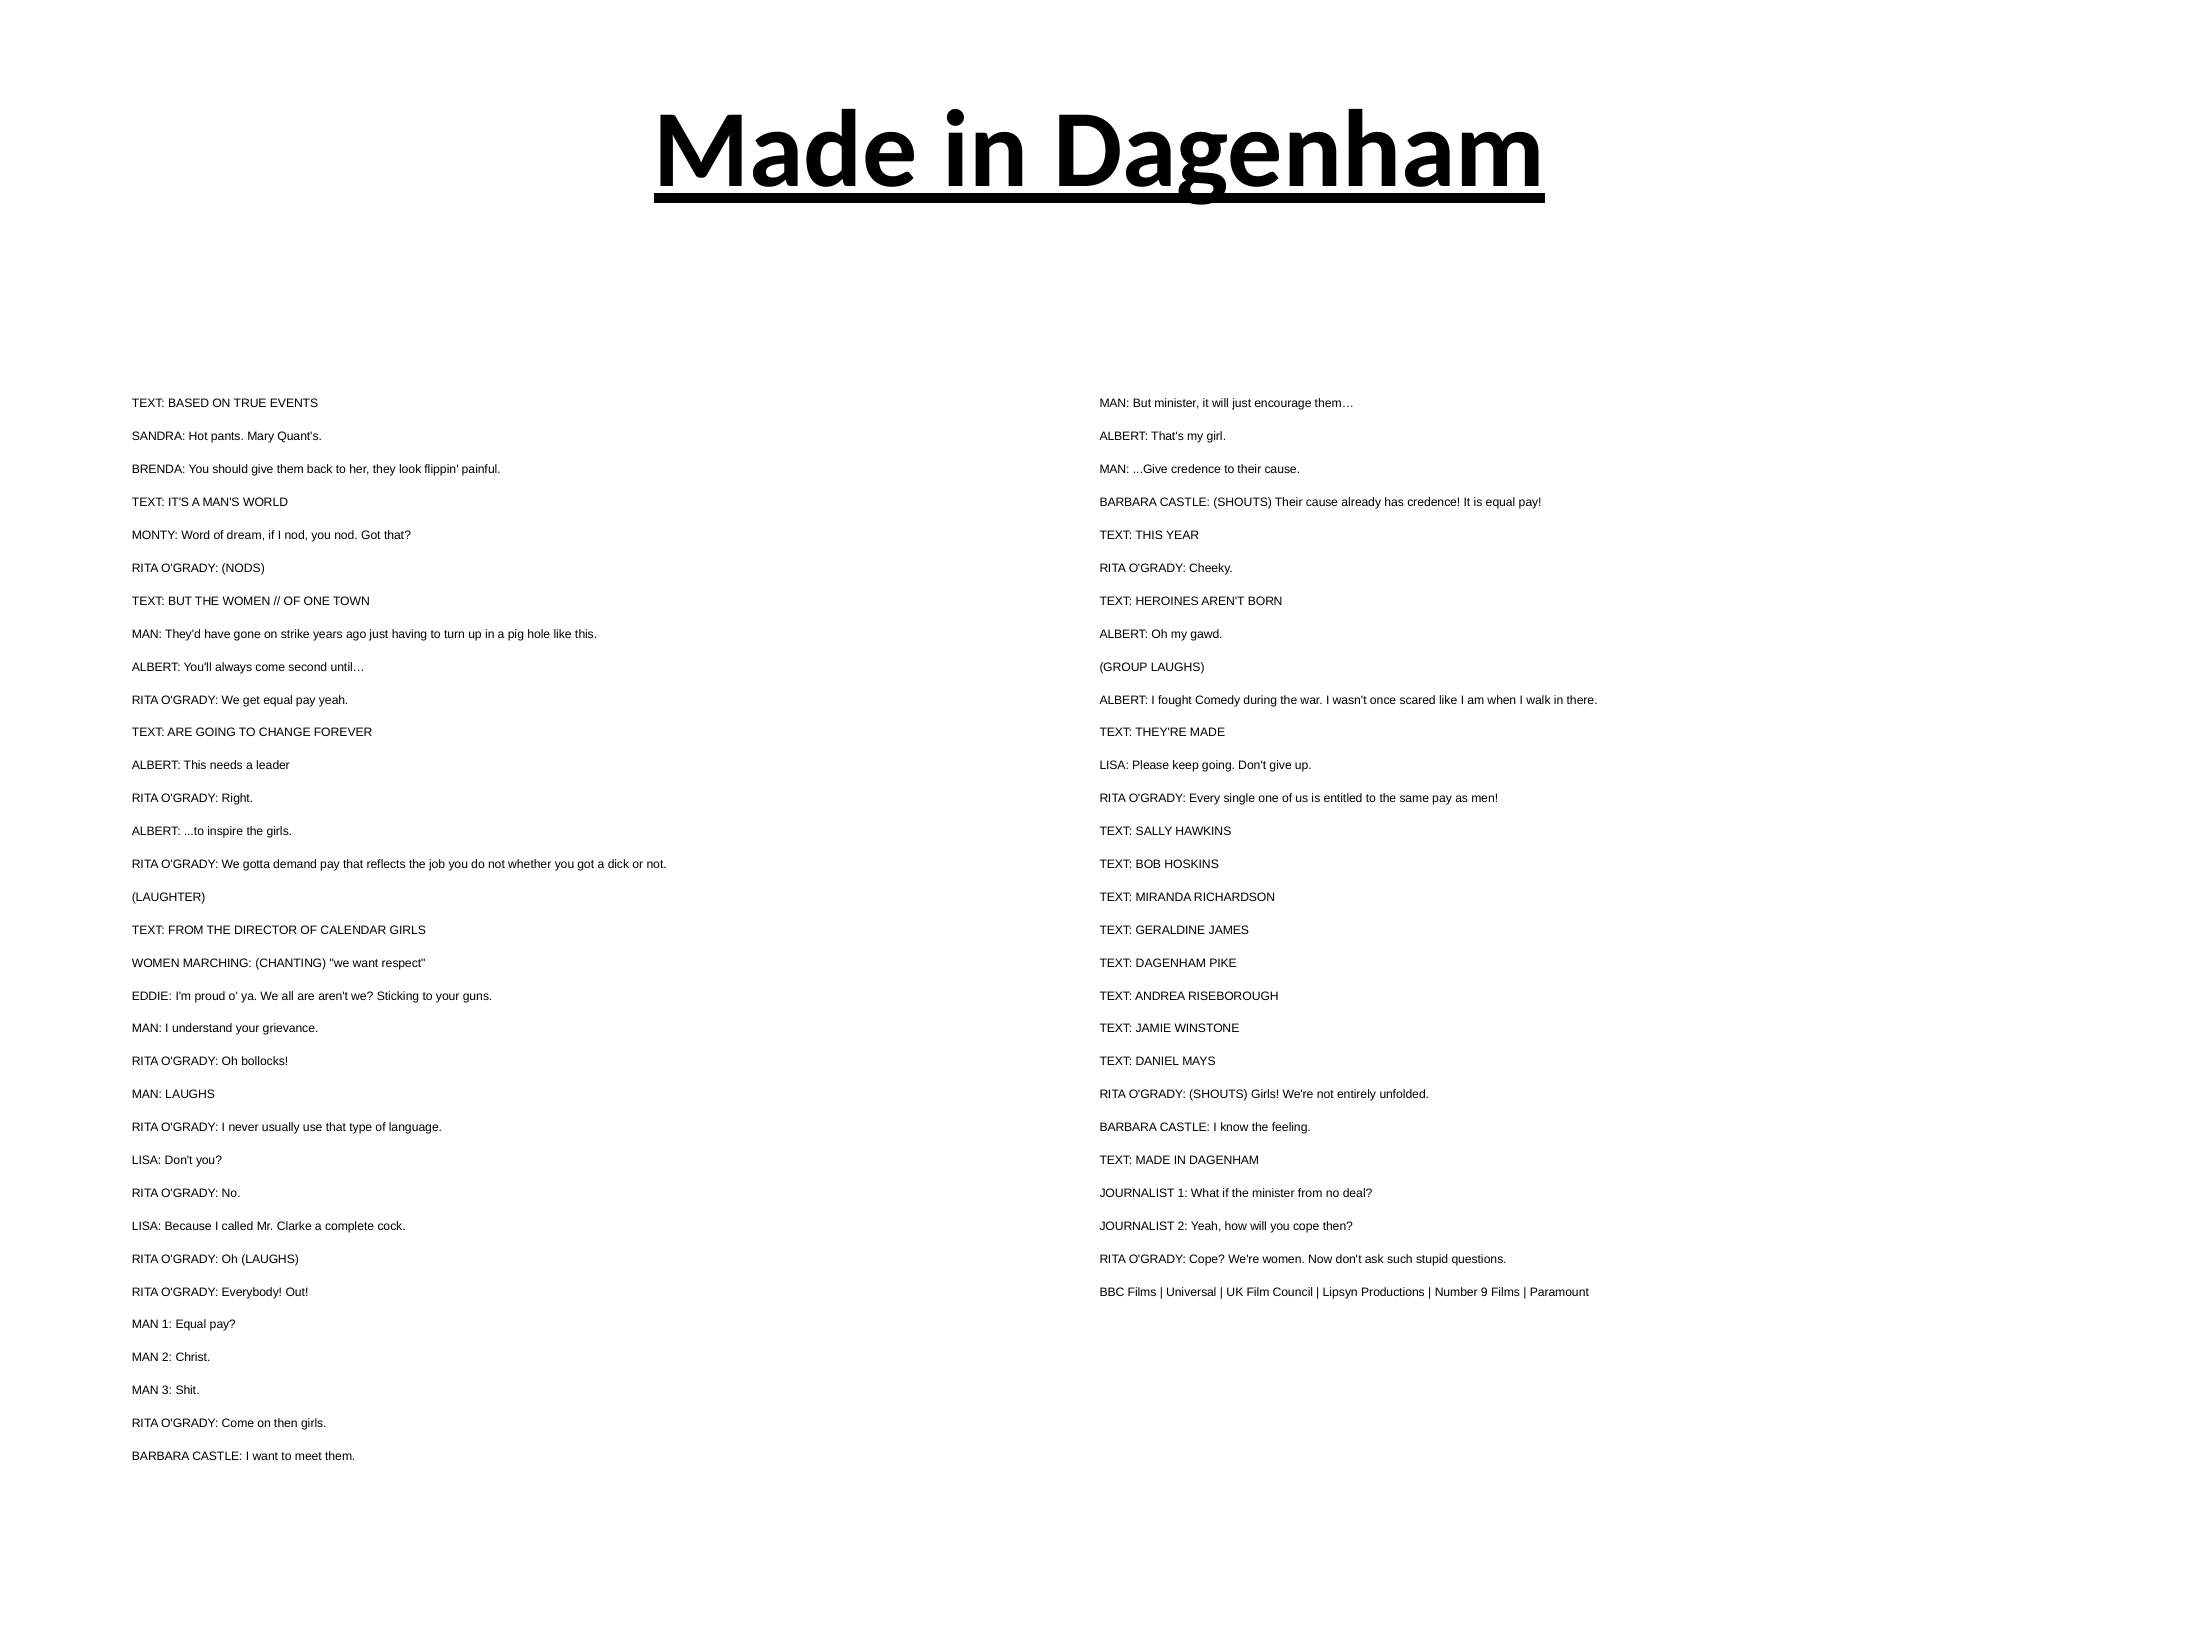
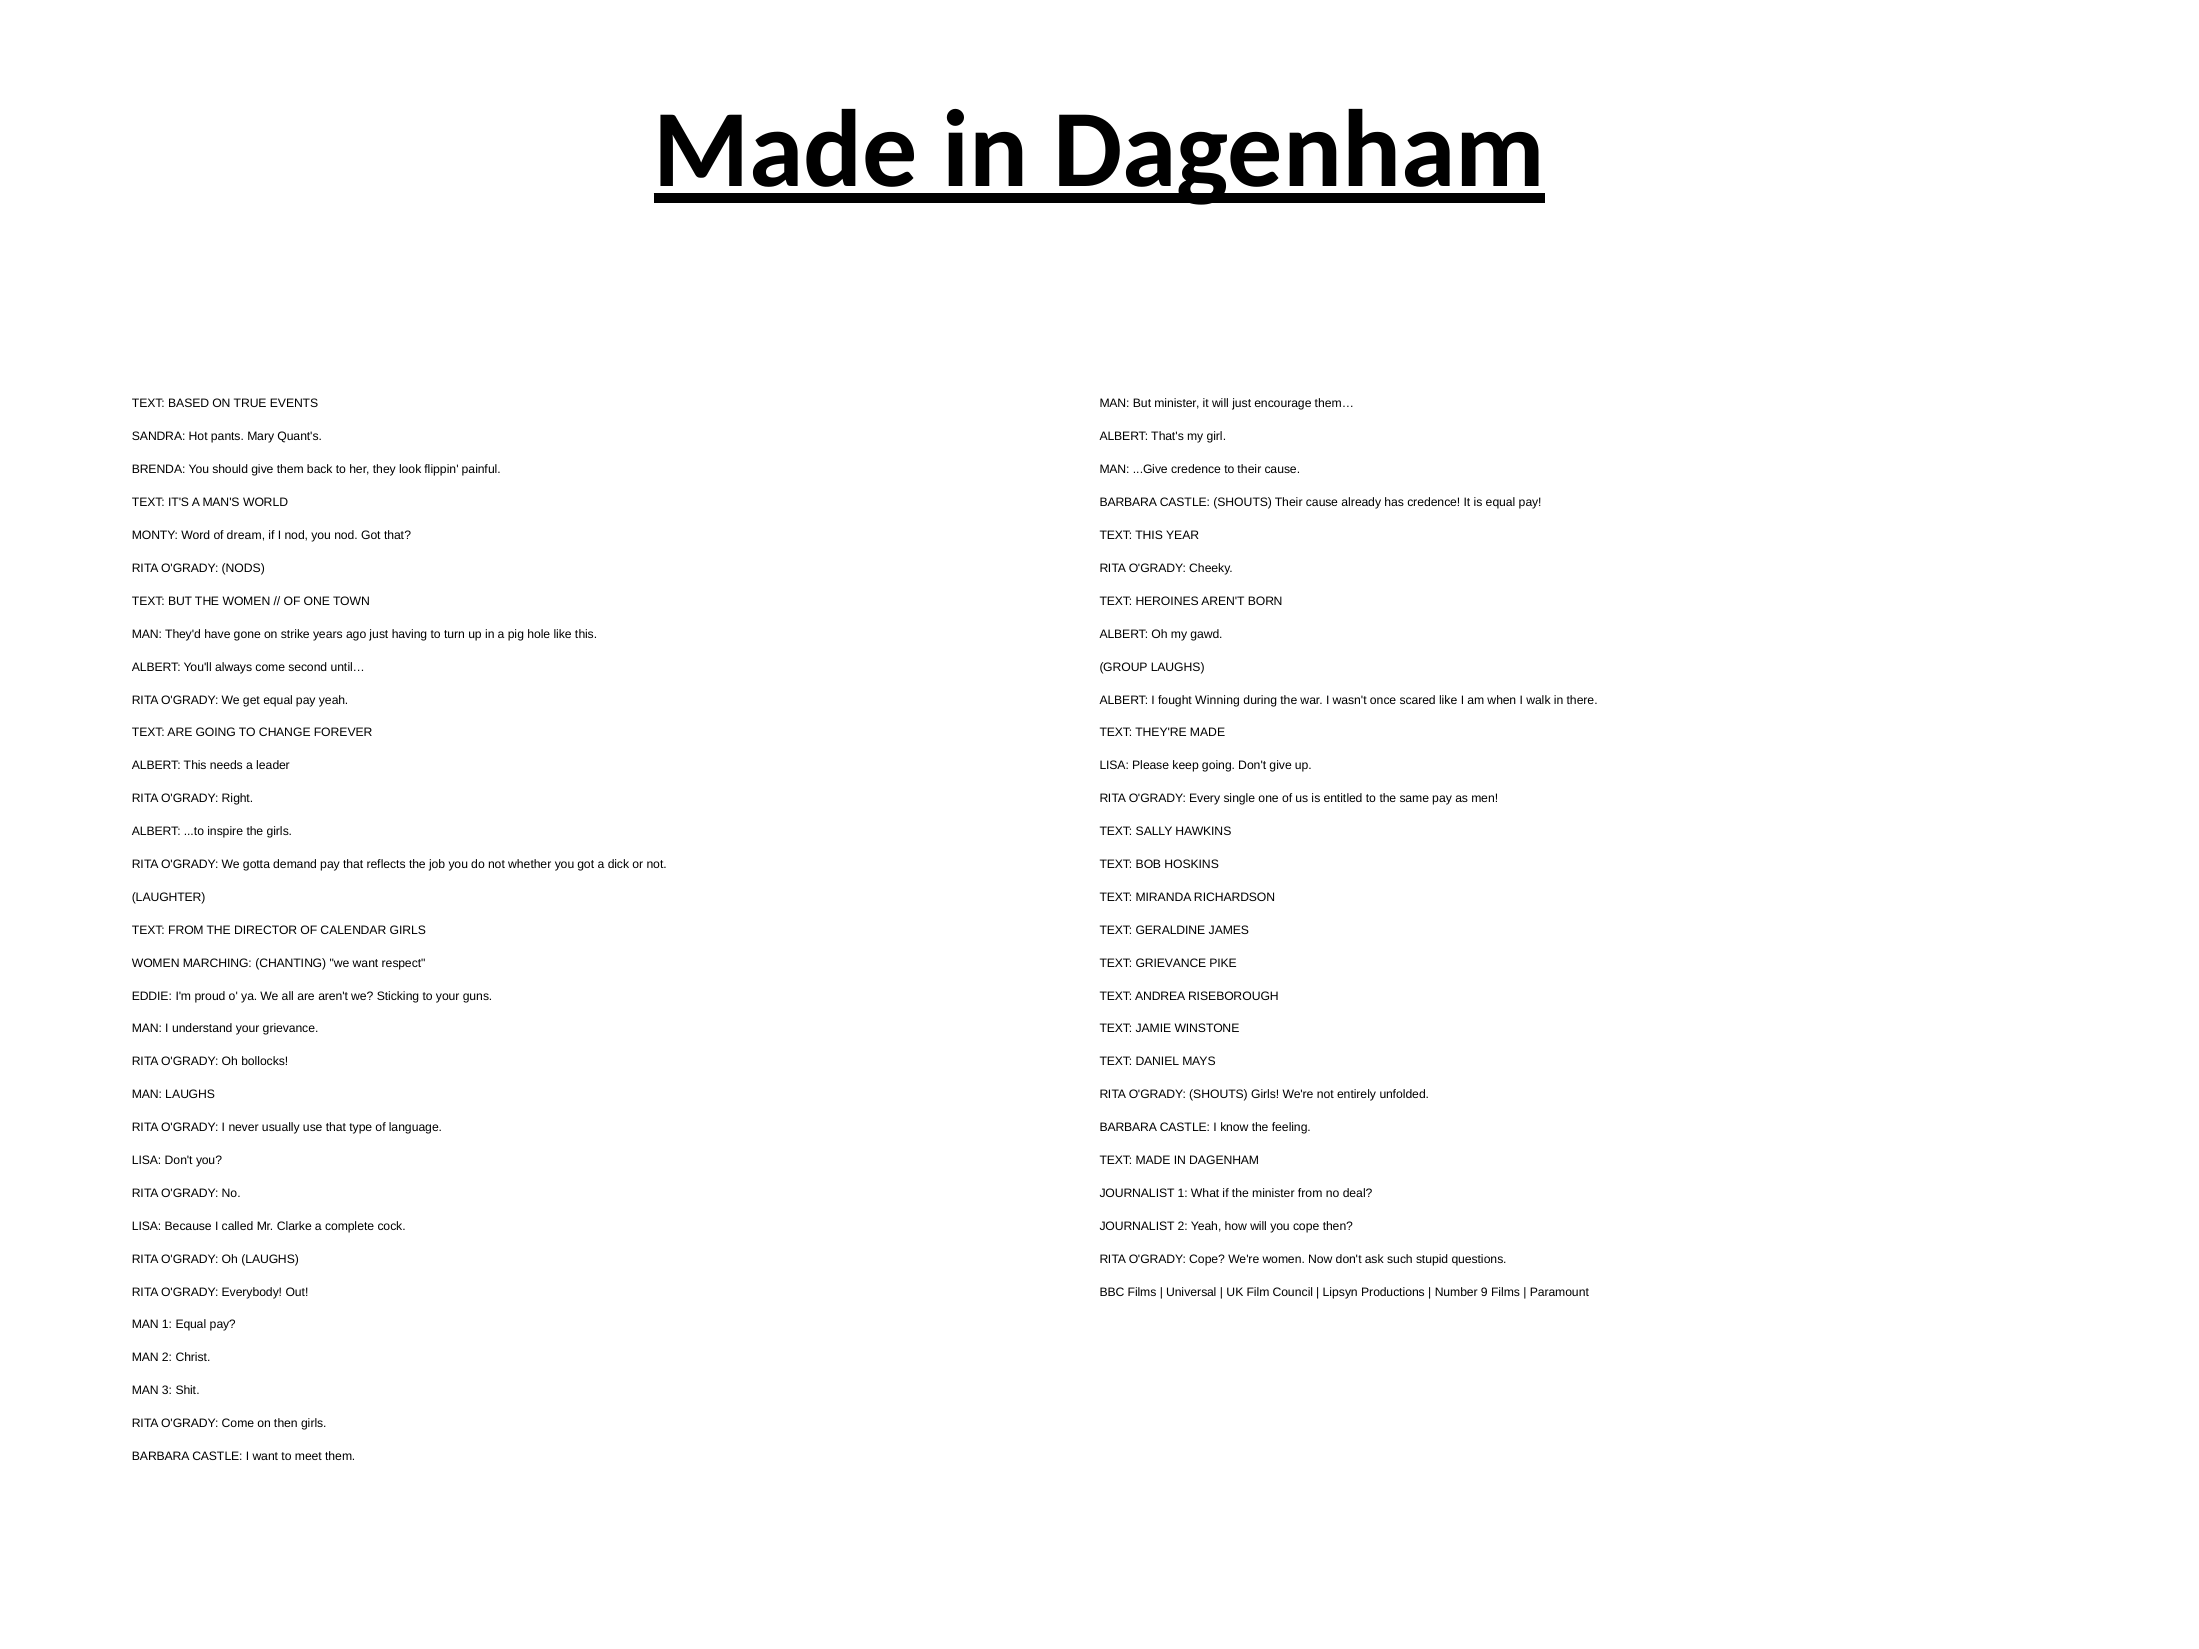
Comedy: Comedy -> Winning (1218, 700)
TEXT DAGENHAM: DAGENHAM -> GRIEVANCE (1171, 963)
